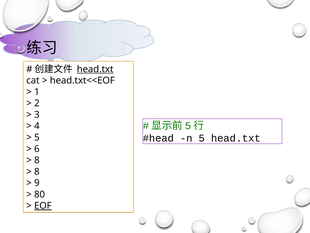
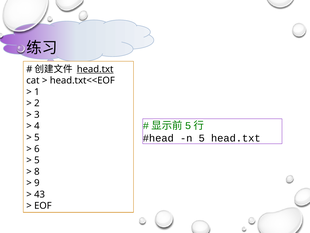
8: 8 -> 5 (37, 160)
80: 80 -> 43 (40, 194)
EOF underline: present -> none (43, 205)
